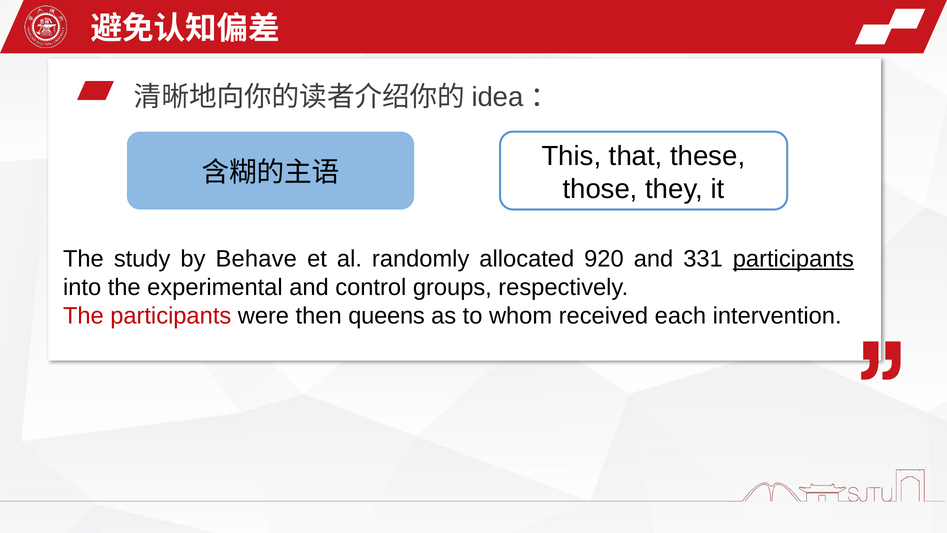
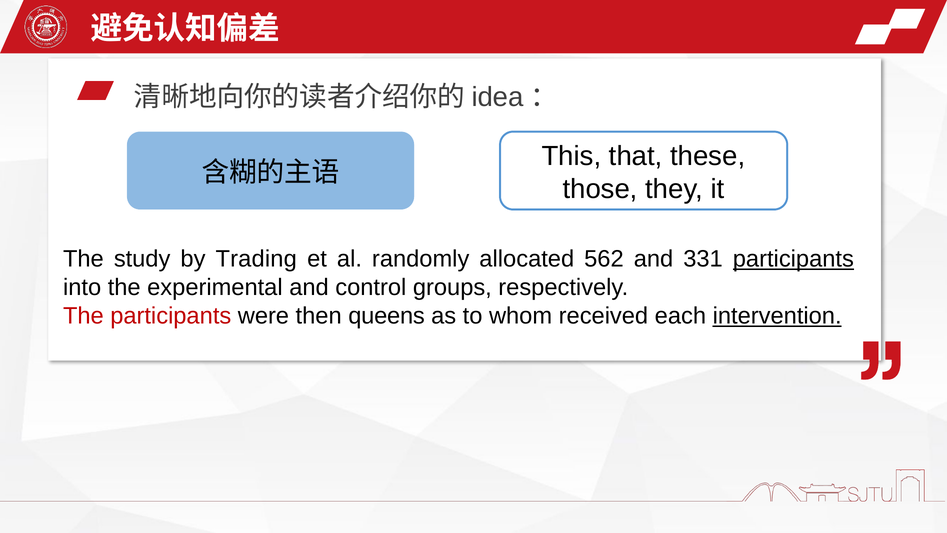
Behave: Behave -> Trading (256, 259)
920: 920 -> 562 (604, 259)
intervention underline: none -> present (777, 316)
